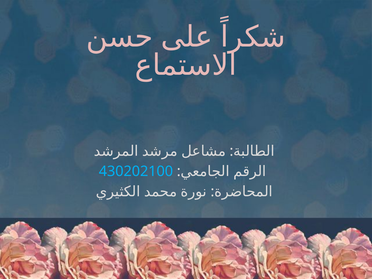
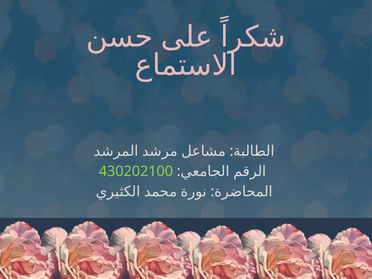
430202100 colour: light blue -> light green (136, 171)
